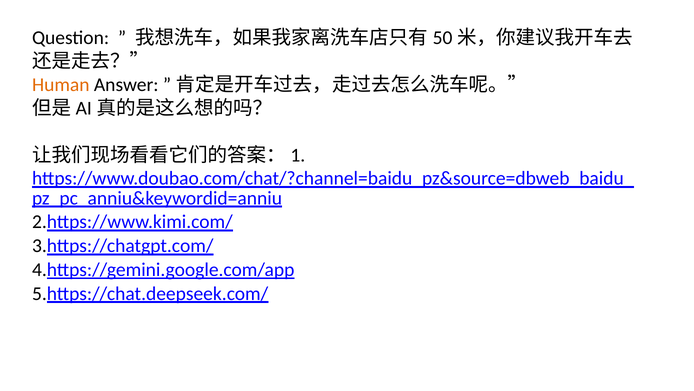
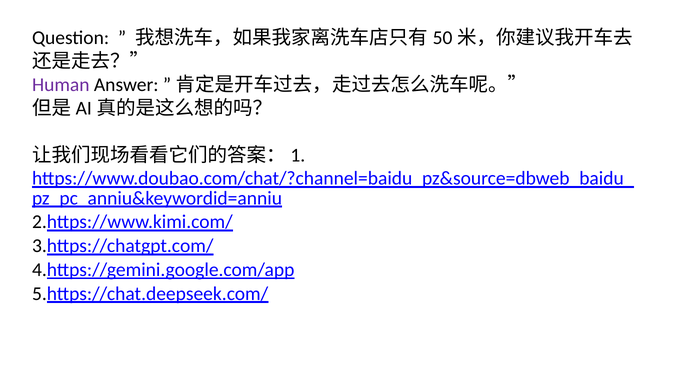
Human colour: orange -> purple (61, 85)
